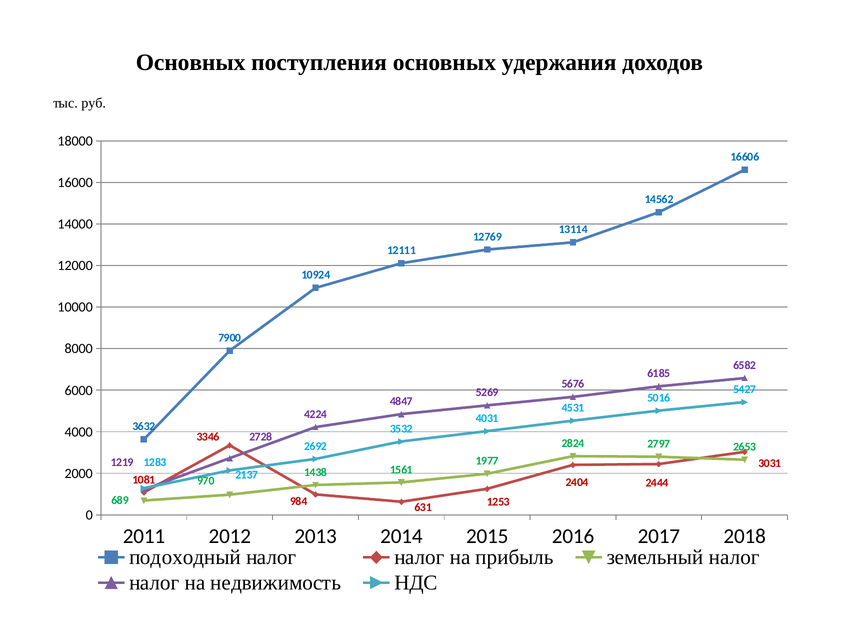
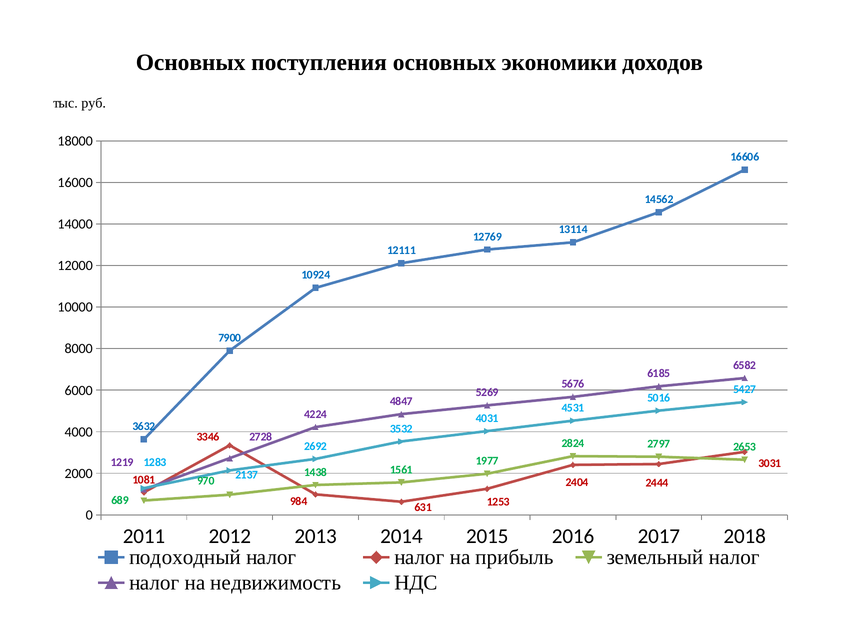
удержания: удержания -> экономики (559, 62)
